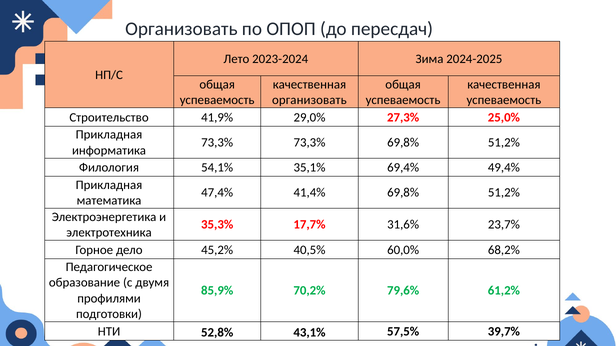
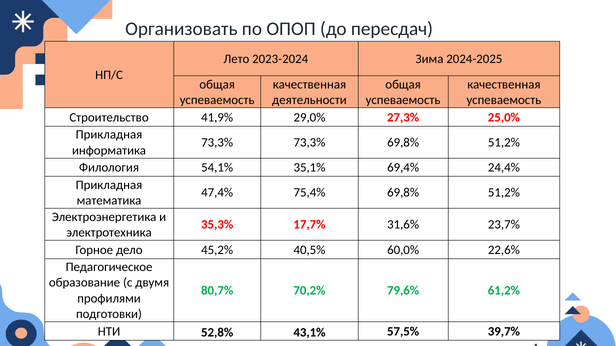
организовать: организовать -> деятельности (309, 100)
49,4%: 49,4% -> 24,4% (504, 168)
41,4%: 41,4% -> 75,4% (310, 193)
68,2%: 68,2% -> 22,6% (504, 250)
85,9%: 85,9% -> 80,7% (217, 291)
